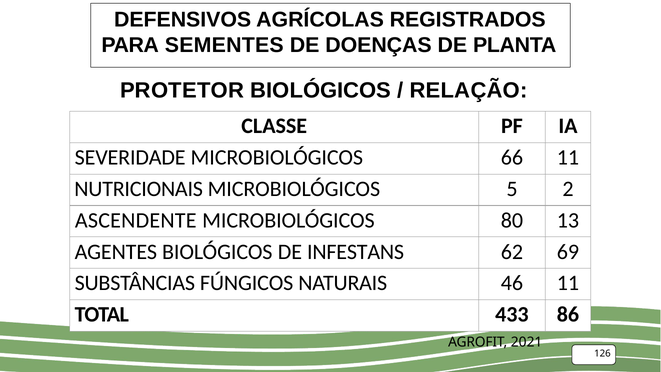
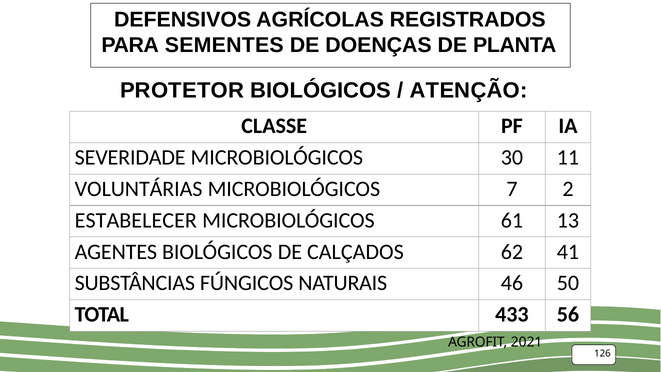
RELAÇÃO: RELAÇÃO -> ATENÇÃO (469, 90)
66: 66 -> 30 (512, 157)
NUTRICIONAIS: NUTRICIONAIS -> VOLUNTÁRIAS (139, 189)
5: 5 -> 7 (512, 189)
ASCENDENTE: ASCENDENTE -> ESTABELECER (136, 220)
80: 80 -> 61 (512, 220)
INFESTANS: INFESTANS -> CALÇADOS (355, 252)
69: 69 -> 41 (568, 252)
46 11: 11 -> 50 (568, 283)
86: 86 -> 56 (568, 314)
